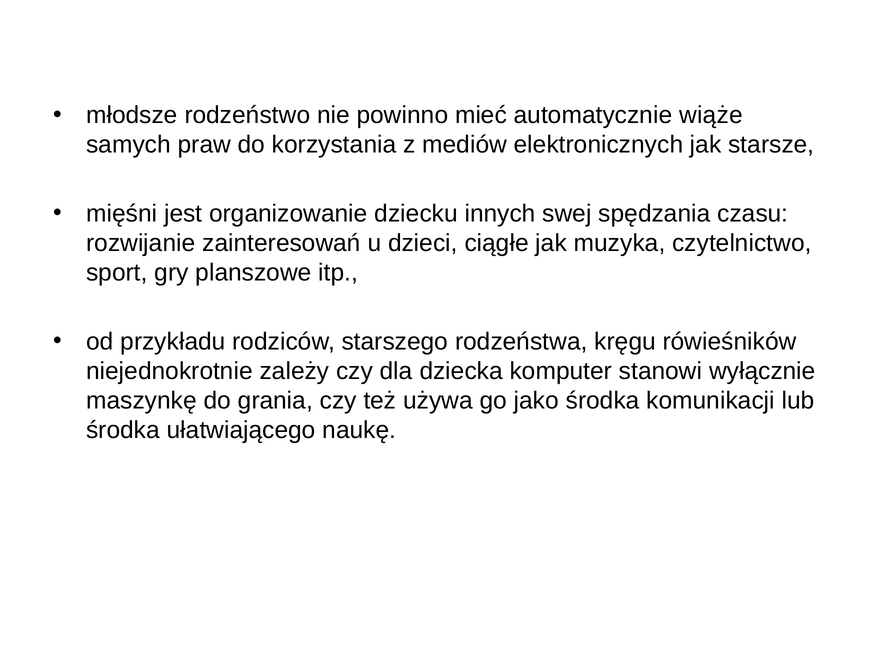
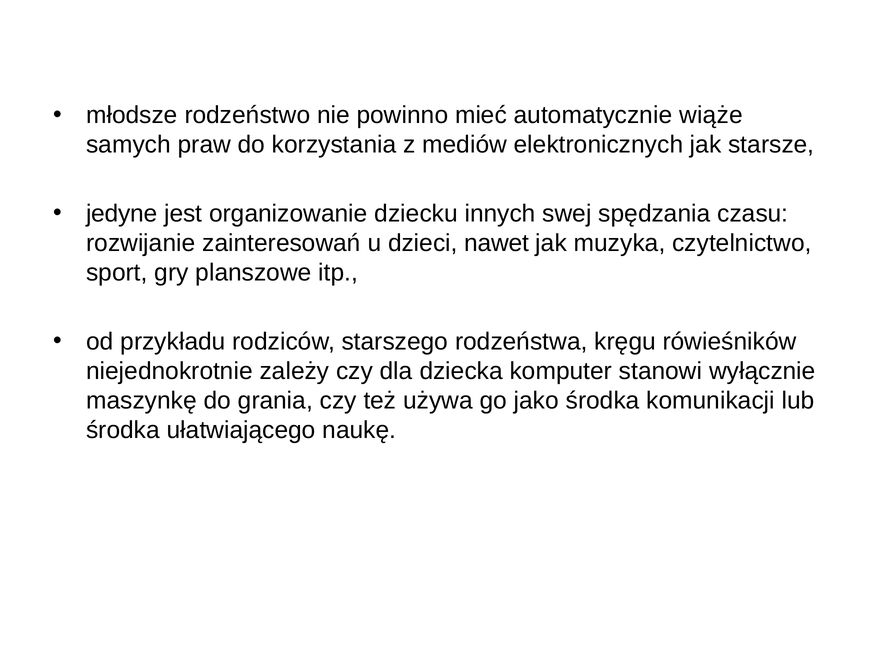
mięśni: mięśni -> jedyne (122, 214)
ciągłe: ciągłe -> nawet (497, 243)
